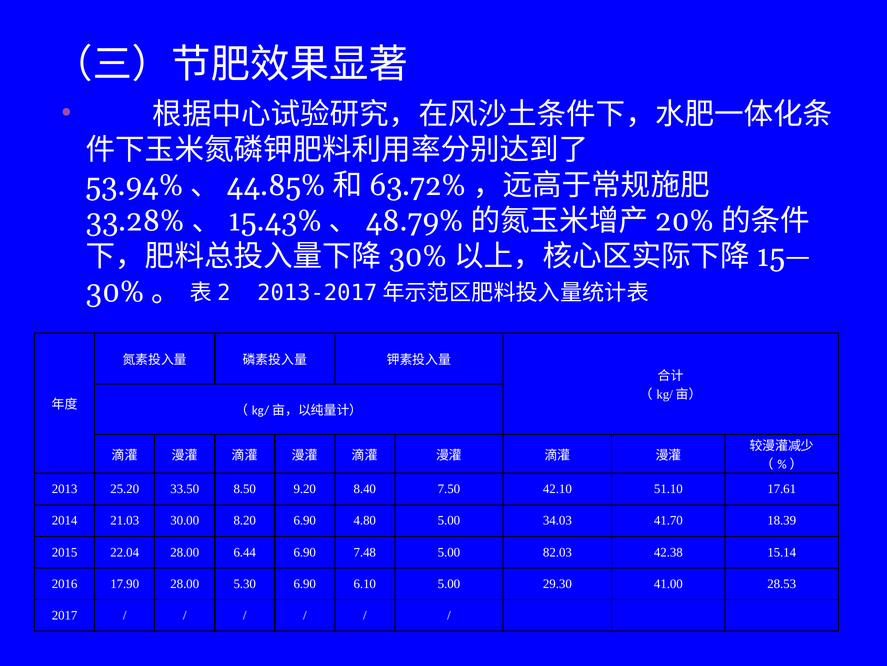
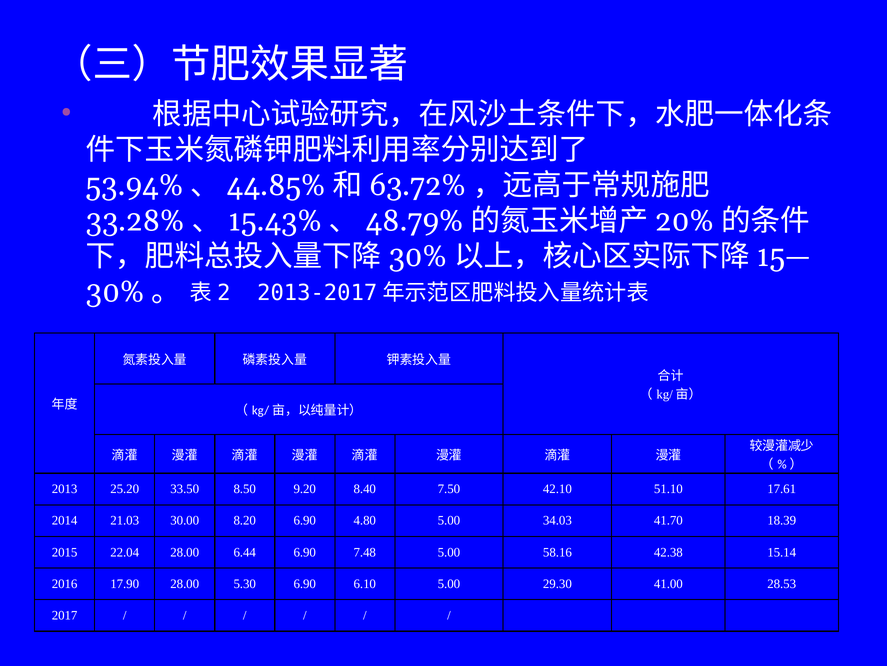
82.03: 82.03 -> 58.16 (557, 552)
